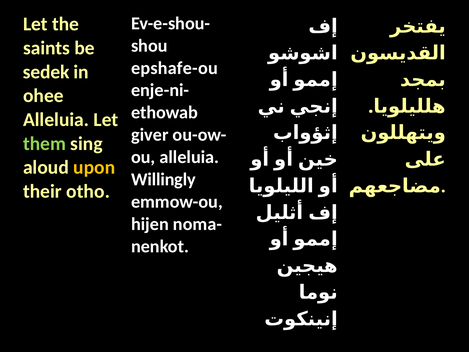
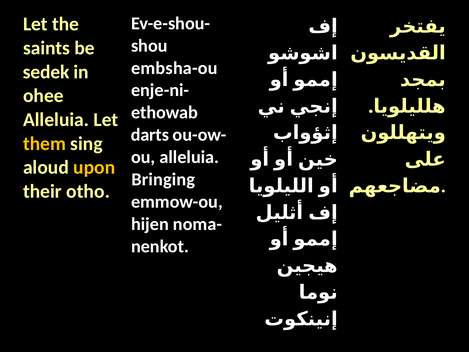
epshafe-ou: epshafe-ou -> embsha-ou (174, 68)
giver: giver -> darts (150, 135)
them colour: light green -> yellow (44, 143)
Willingly: Willingly -> Bringing (163, 179)
